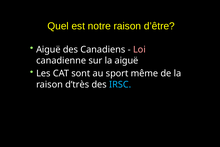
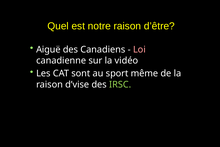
la aiguë: aiguë -> vidéo (126, 60)
d’très: d’très -> d’vise (77, 84)
IRSC colour: light blue -> light green (120, 84)
